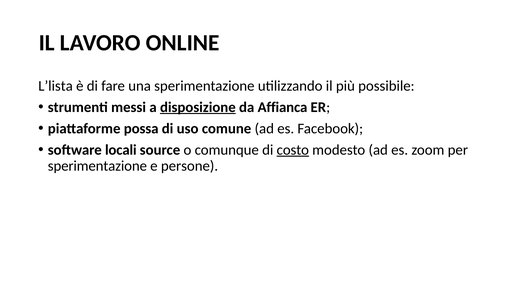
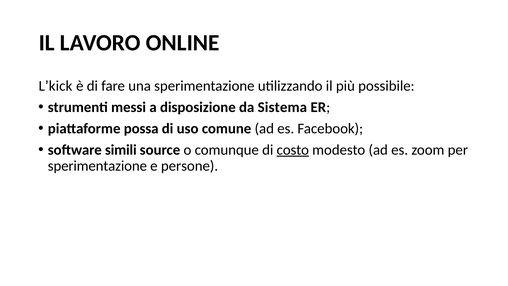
L’lista: L’lista -> L’kick (55, 86)
disposizione underline: present -> none (198, 107)
Affianca: Affianca -> Sistema (282, 107)
locali: locali -> simili (121, 150)
